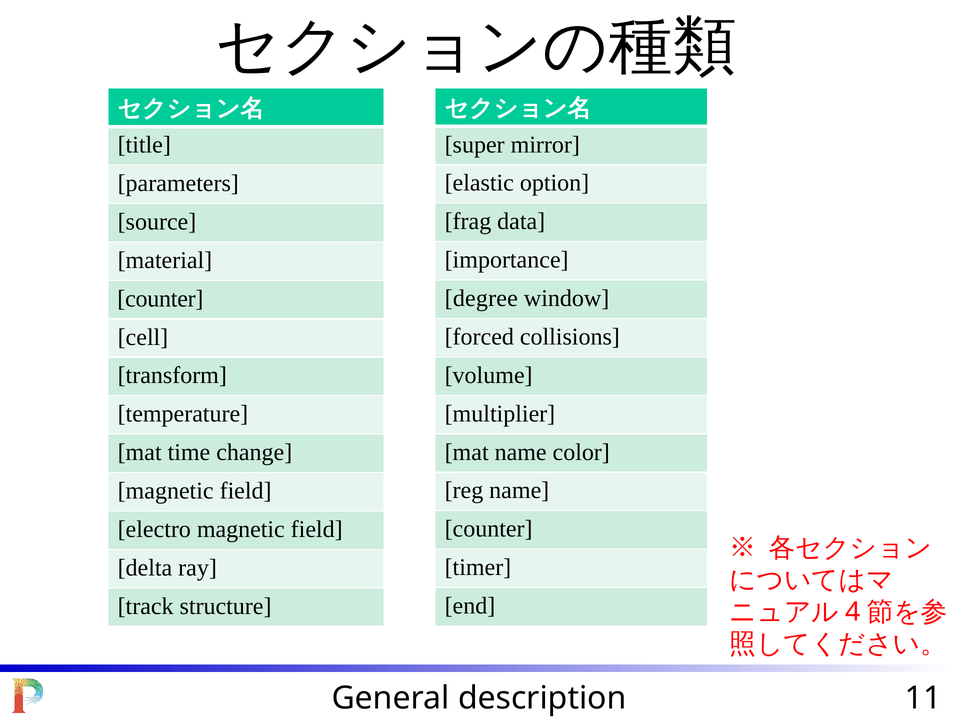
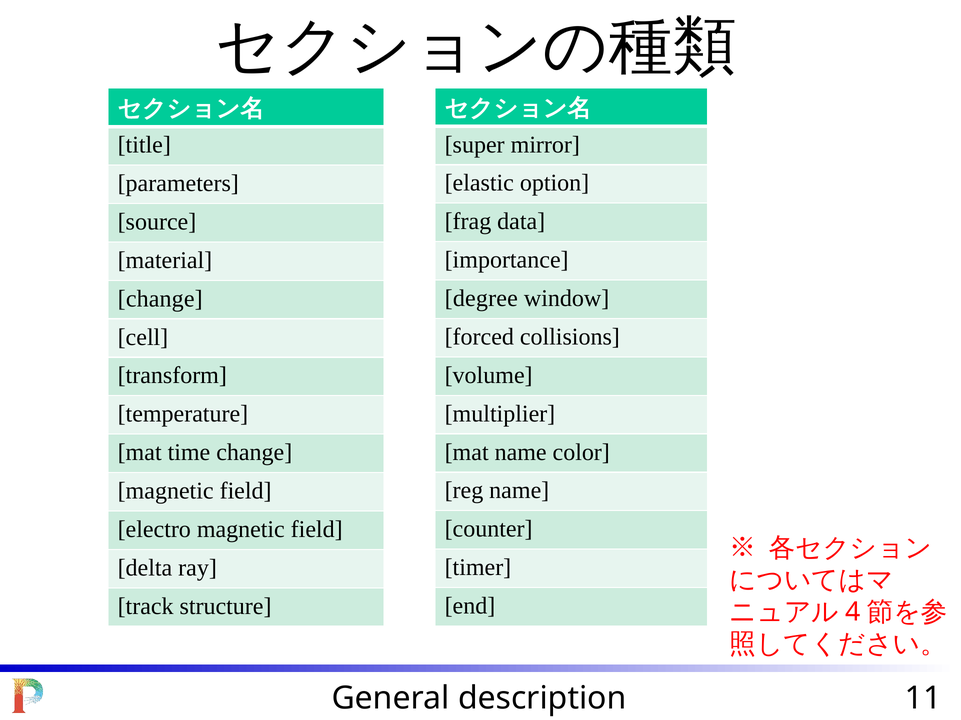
counter: counter -> change (160, 299)
